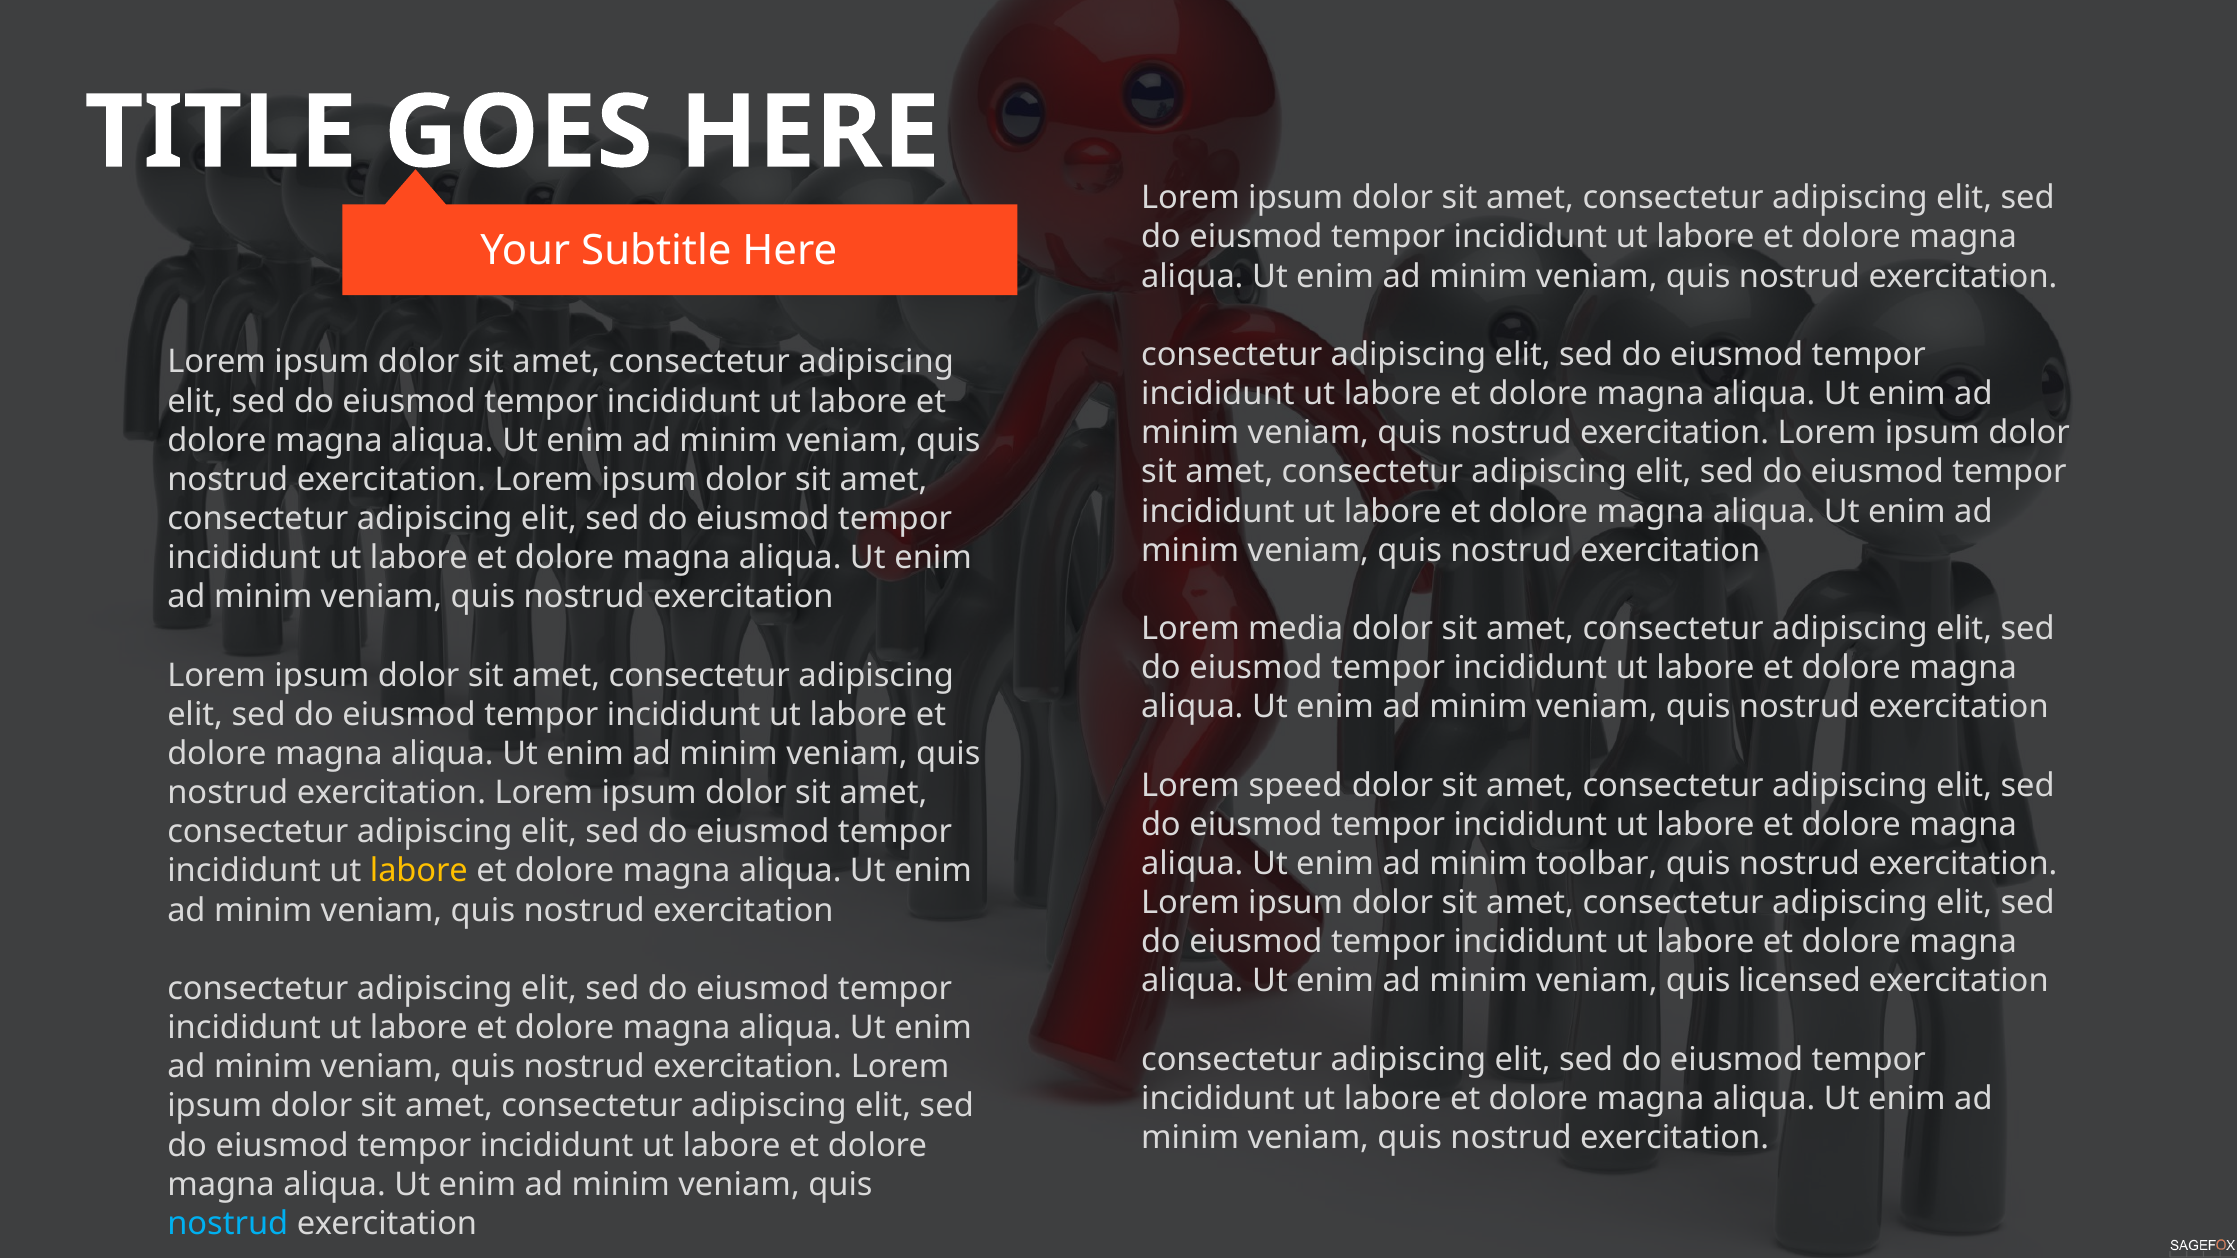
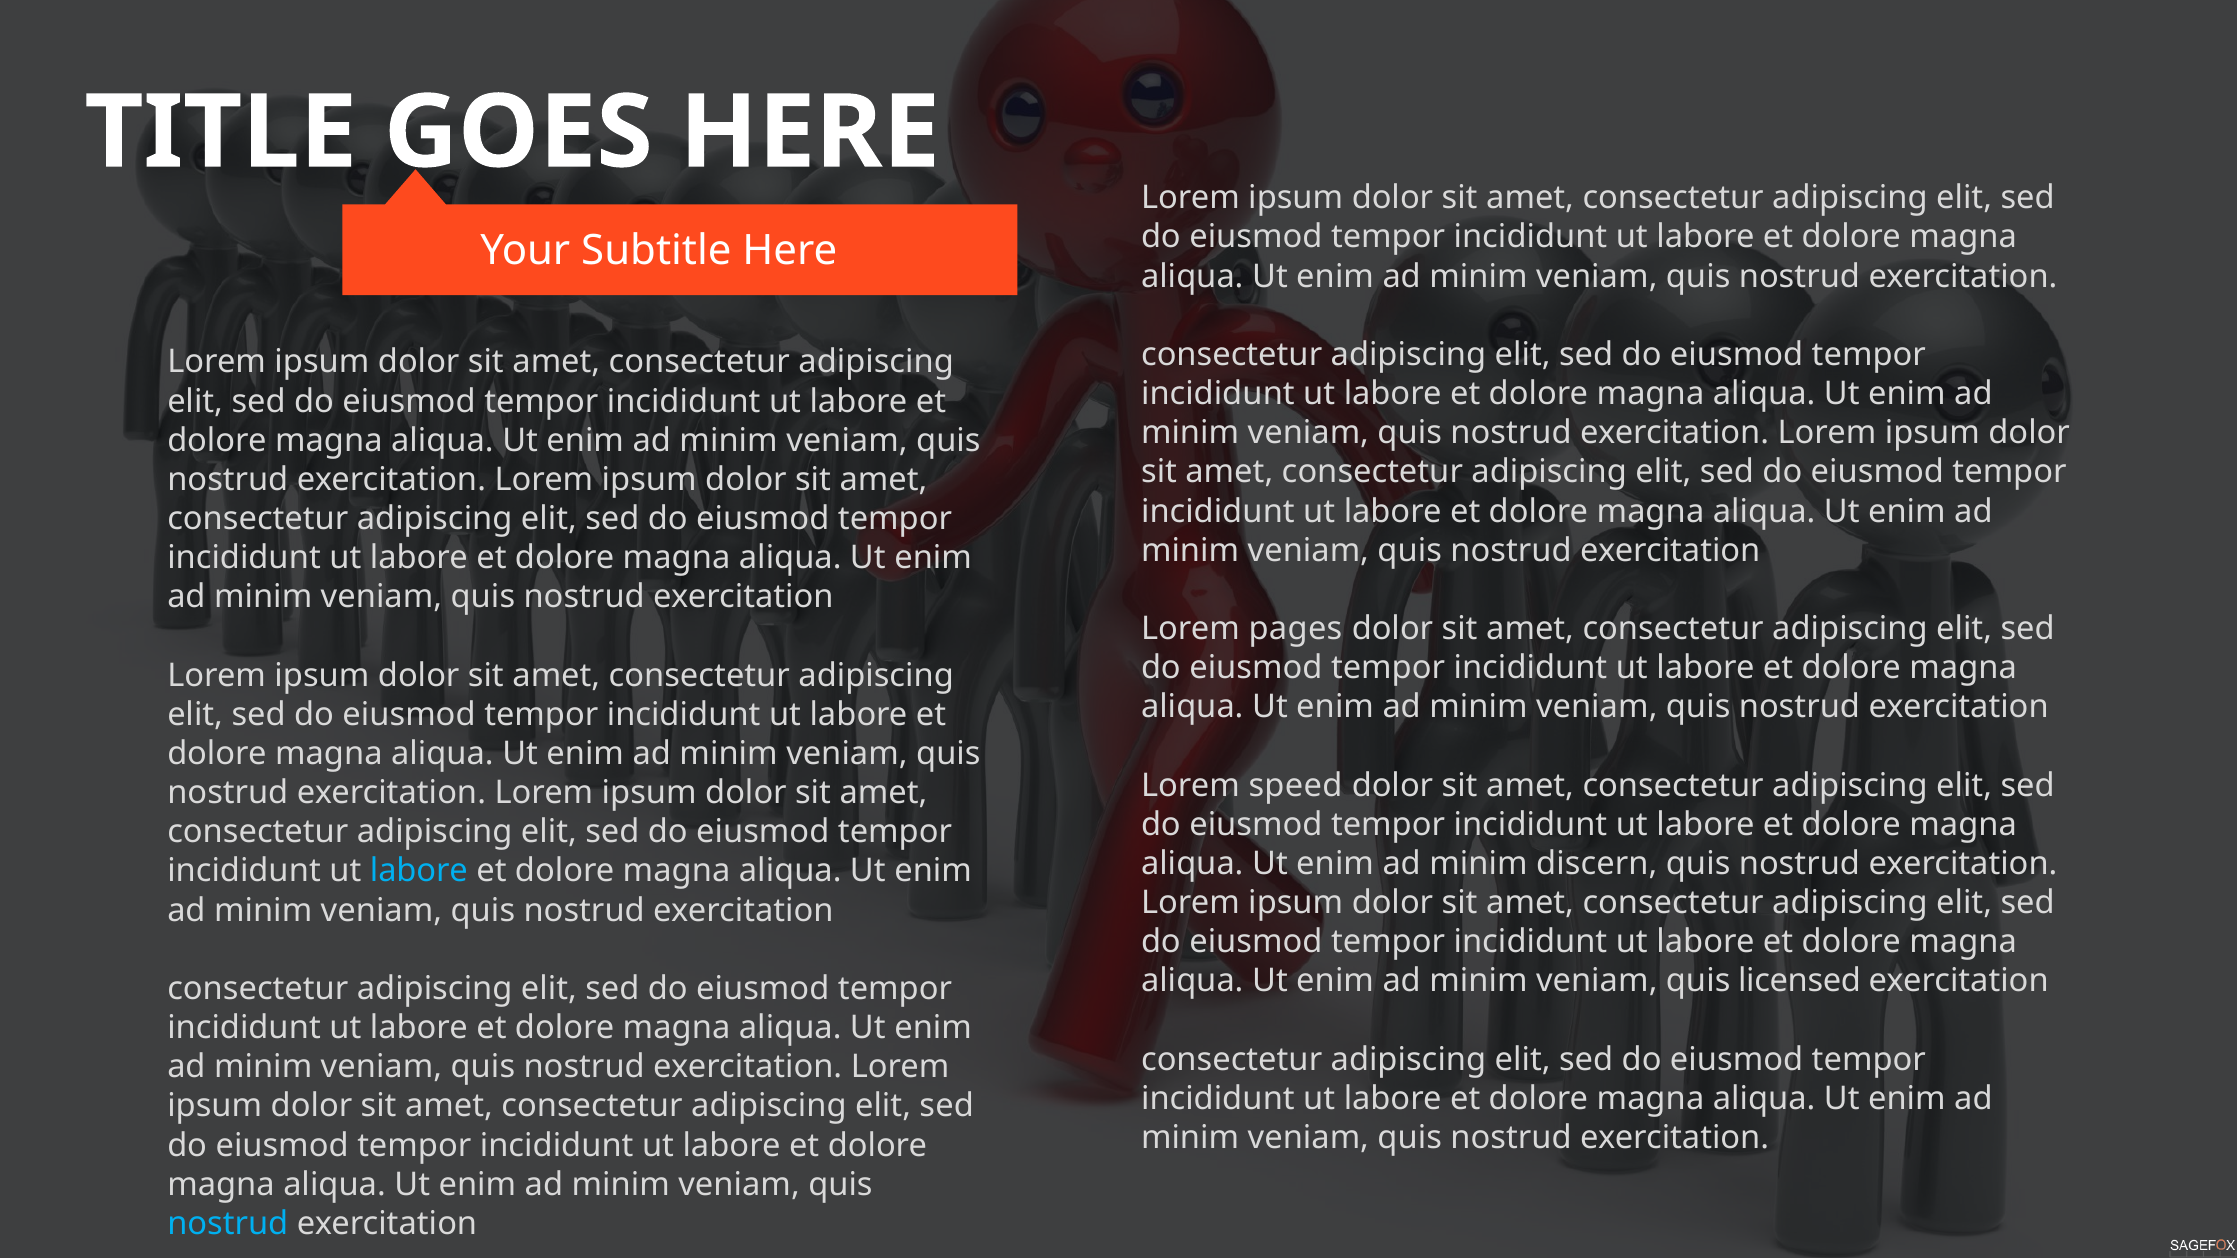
media: media -> pages (1295, 629)
toolbar: toolbar -> discern (1597, 864)
labore colour: yellow -> light blue (419, 871)
